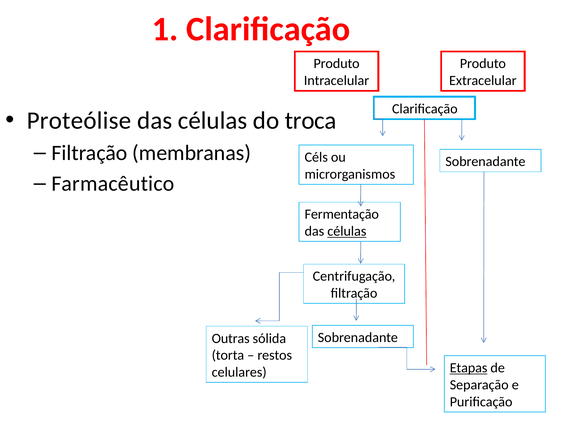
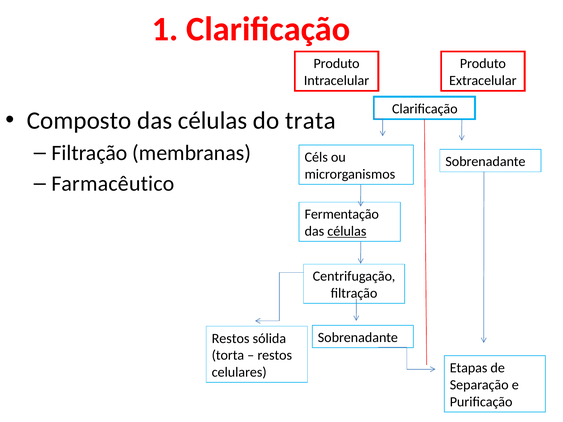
Proteólise: Proteólise -> Composto (79, 121)
troca: troca -> trata (310, 121)
Outras: Outras -> Restos (231, 339)
Etapas underline: present -> none (469, 368)
